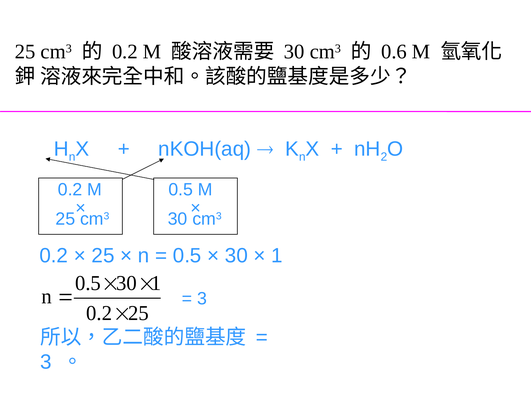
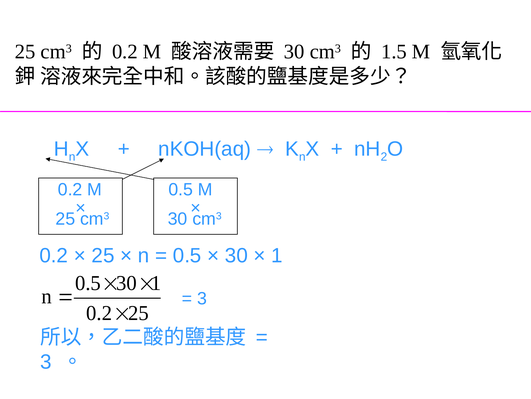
0.6: 0.6 -> 1.5 (394, 52)
